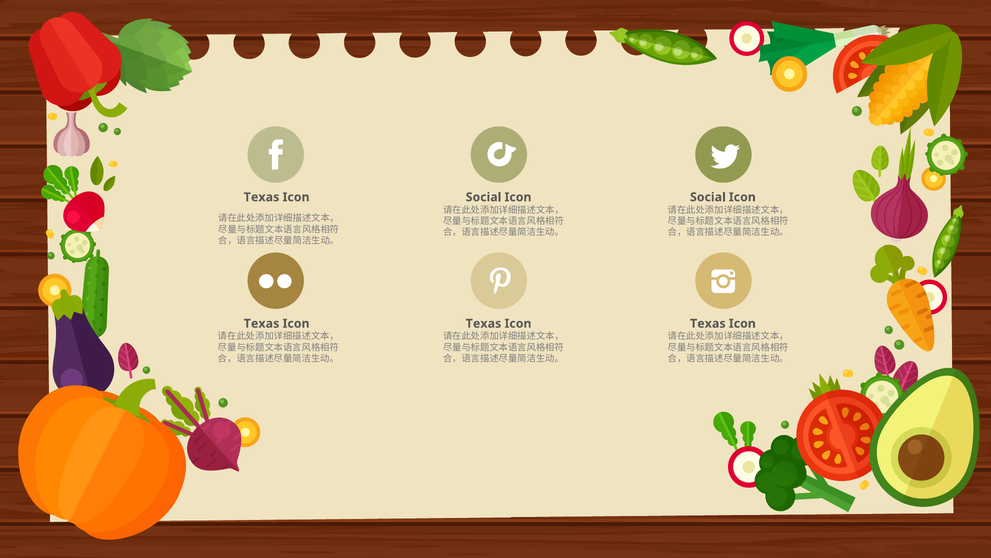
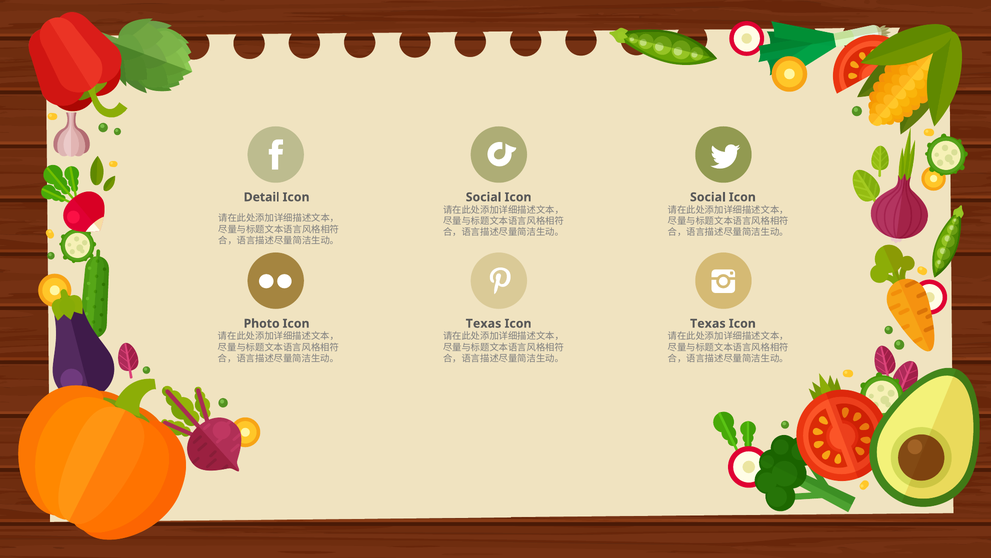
Texas: Texas -> Detail (262, 197)
Texas: Texas -> Photo (262, 323)
